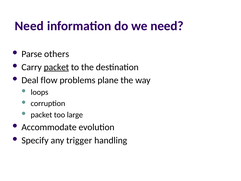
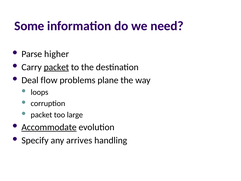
Need: Need -> Some (29, 26)
others: others -> higher (57, 54)
Accommodate underline: none -> present (49, 127)
trigger: trigger -> arrives (79, 140)
